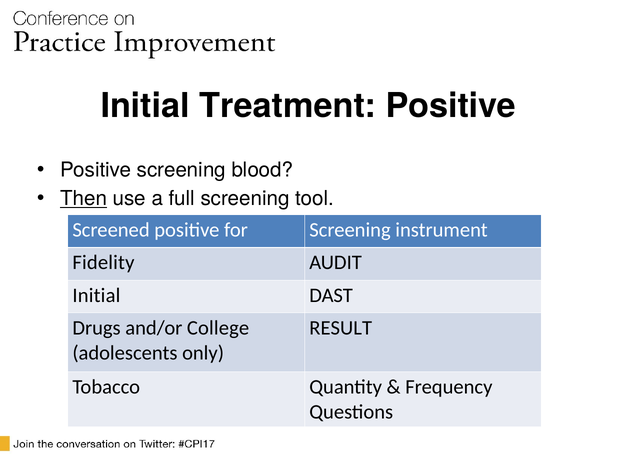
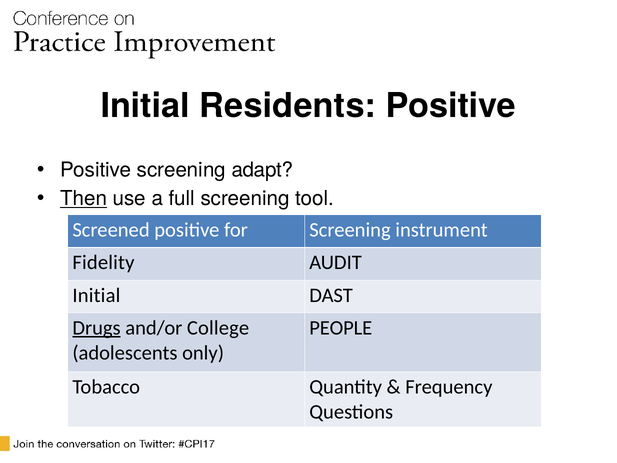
Treatment: Treatment -> Residents (288, 106)
blood: blood -> adapt (262, 170)
Drugs underline: none -> present (97, 328)
RESULT: RESULT -> PEOPLE (341, 328)
